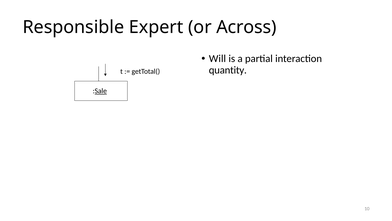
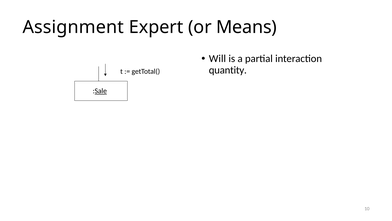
Responsible: Responsible -> Assignment (73, 27)
Across: Across -> Means (246, 27)
